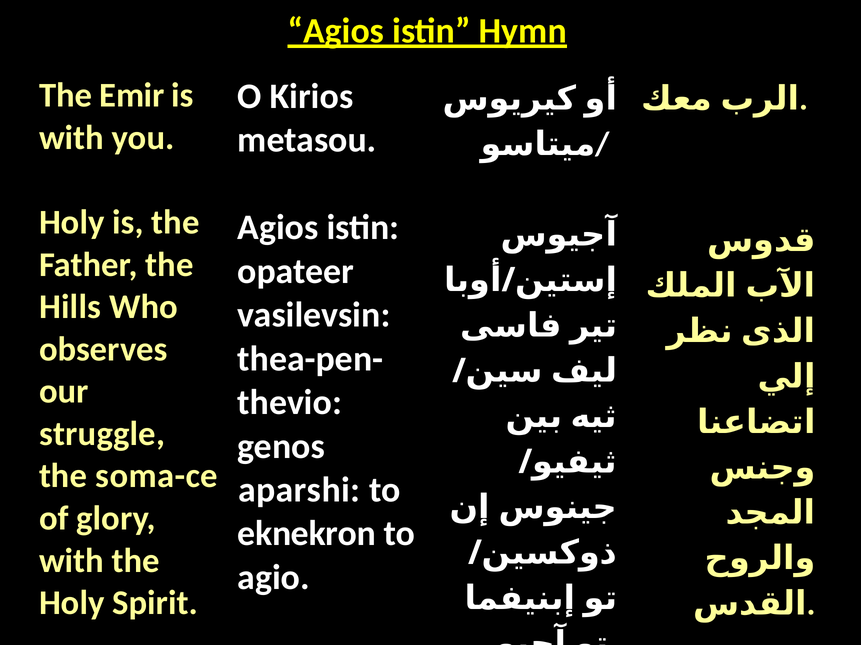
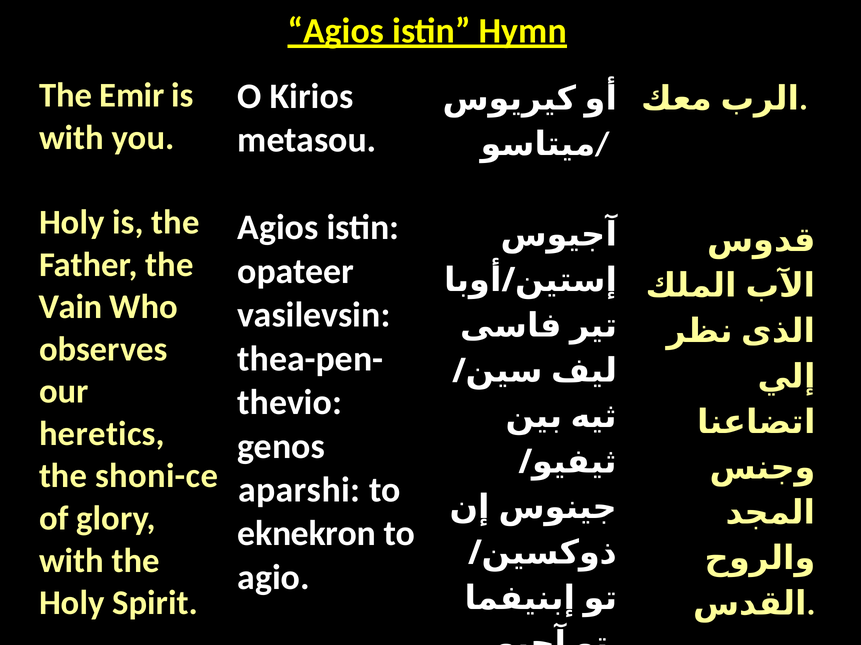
Hills: Hills -> Vain (70, 307)
struggle: struggle -> heretics (102, 434)
soma-ce: soma-ce -> shoni-ce (157, 477)
